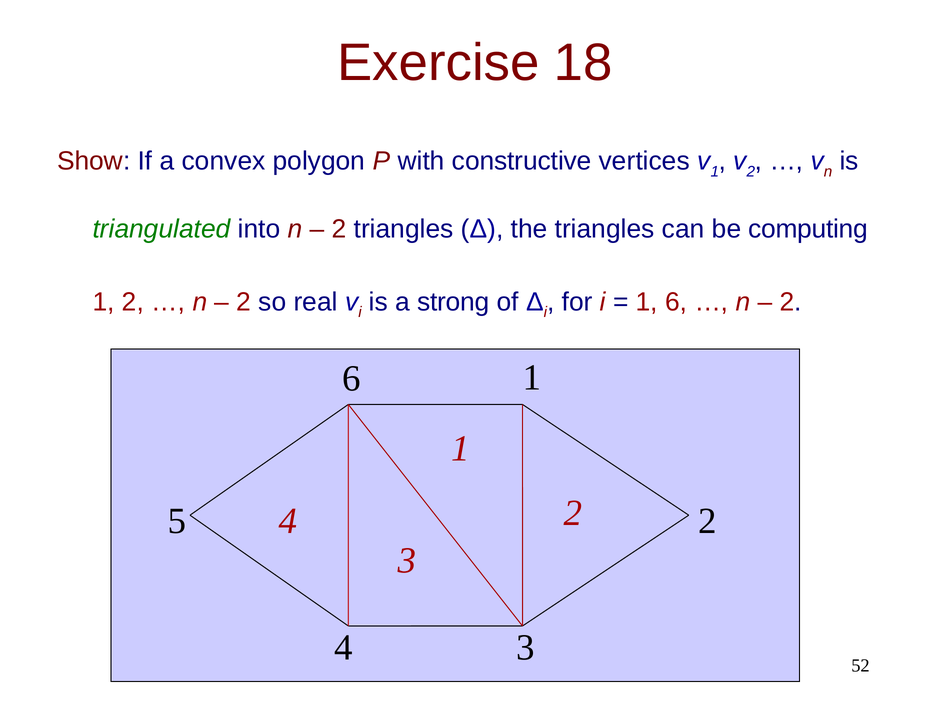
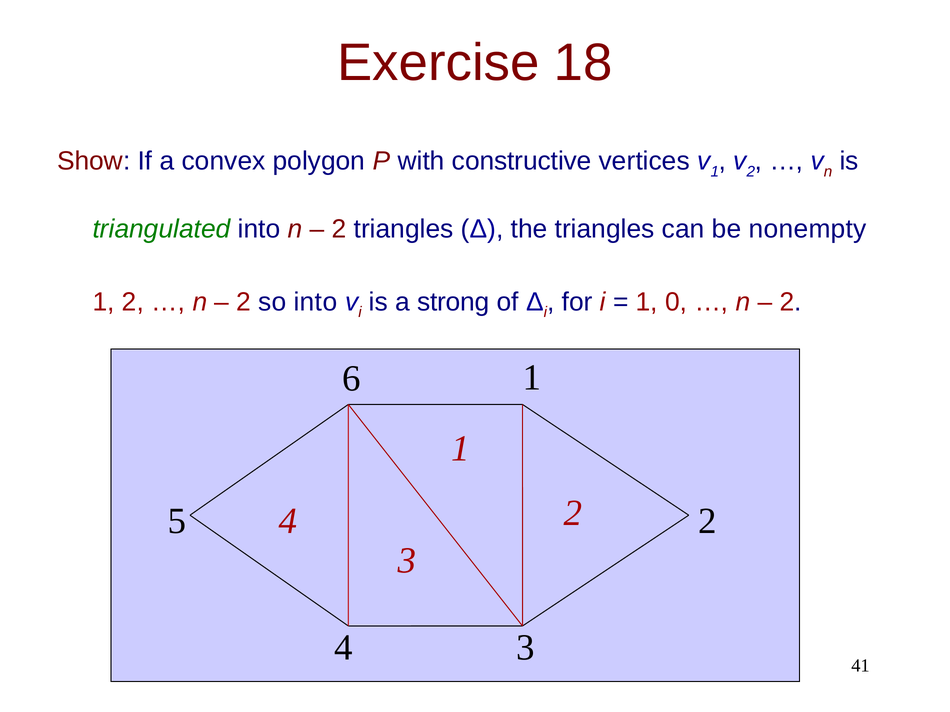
computing: computing -> nonempty (808, 229)
so real: real -> into (316, 302)
1 6: 6 -> 0 (676, 302)
52: 52 -> 41 (860, 666)
